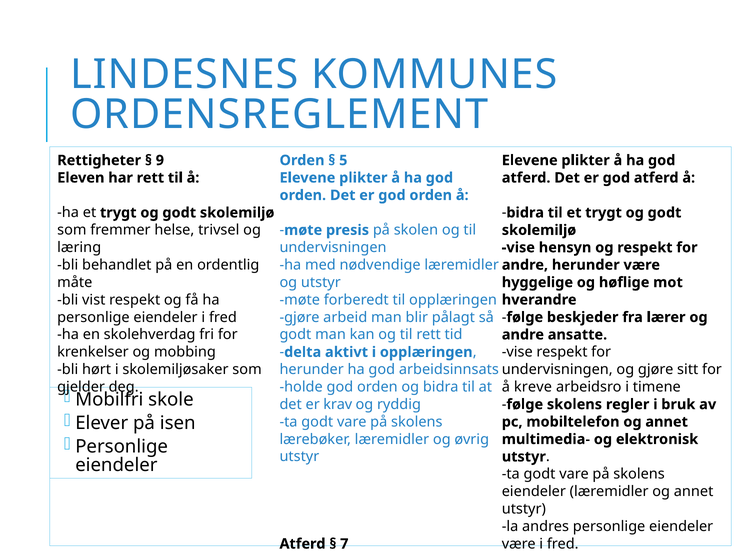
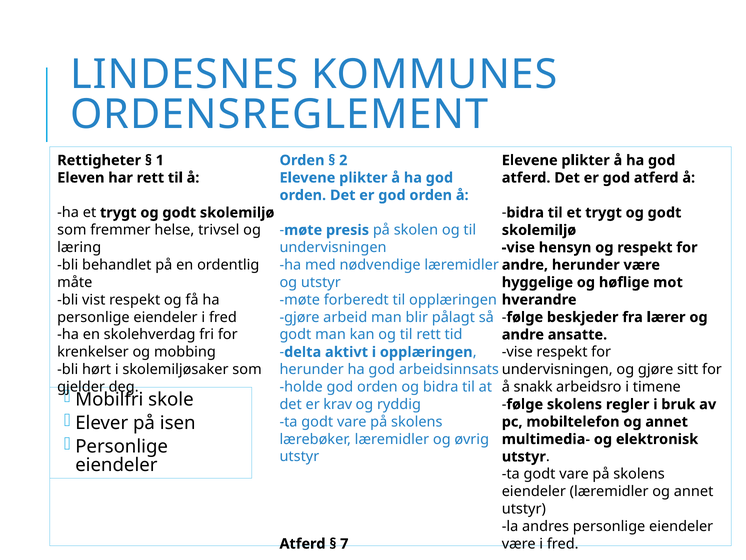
9: 9 -> 1 (160, 160)
5: 5 -> 2 (343, 160)
kreve: kreve -> snakk (533, 387)
